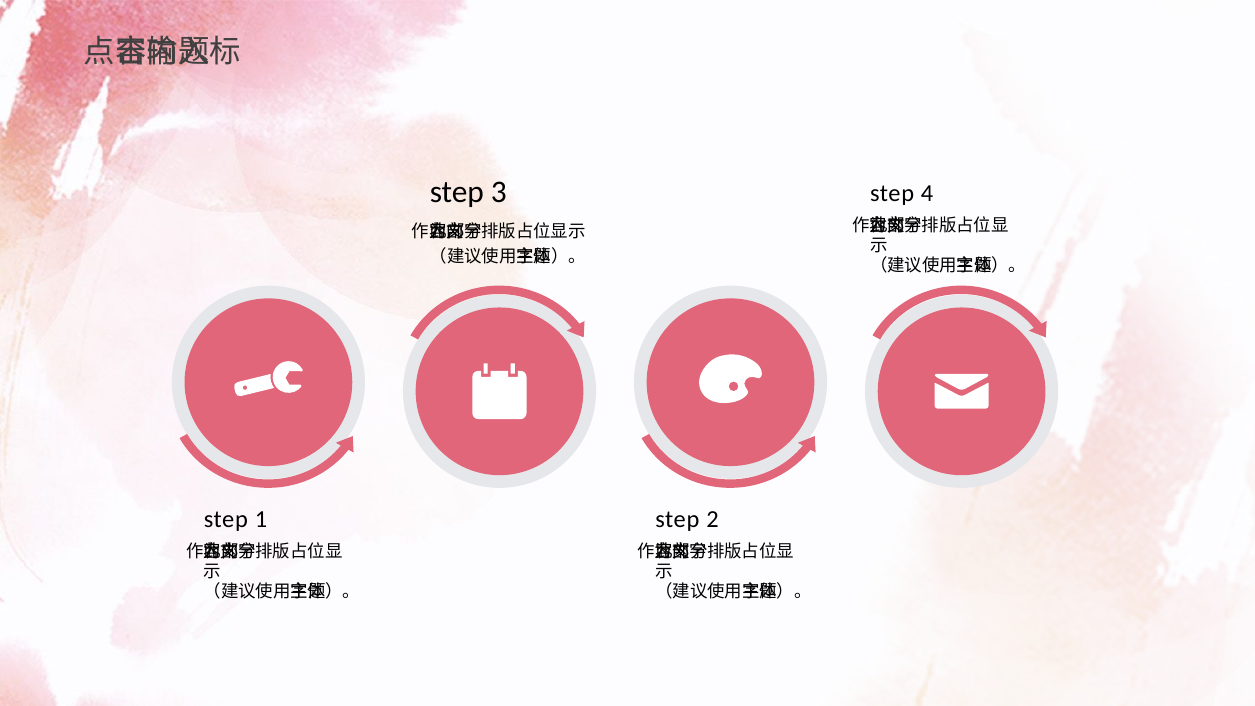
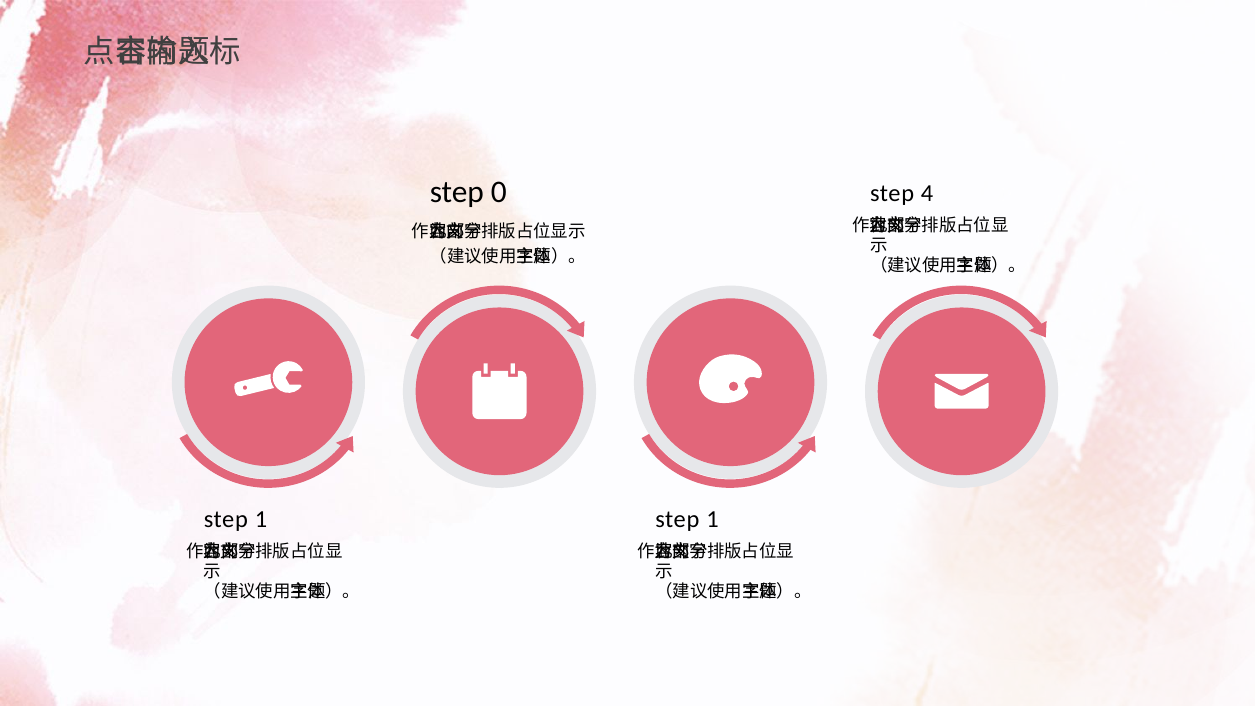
3: 3 -> 0 (499, 192)
2: 2 -> 1 (712, 519)
